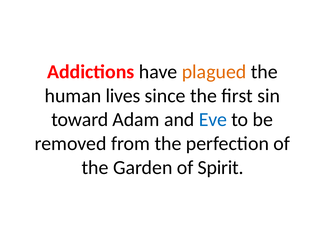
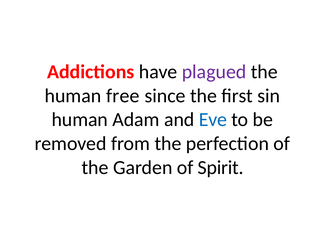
plagued colour: orange -> purple (214, 72)
lives: lives -> free (123, 96)
toward: toward -> human (80, 120)
